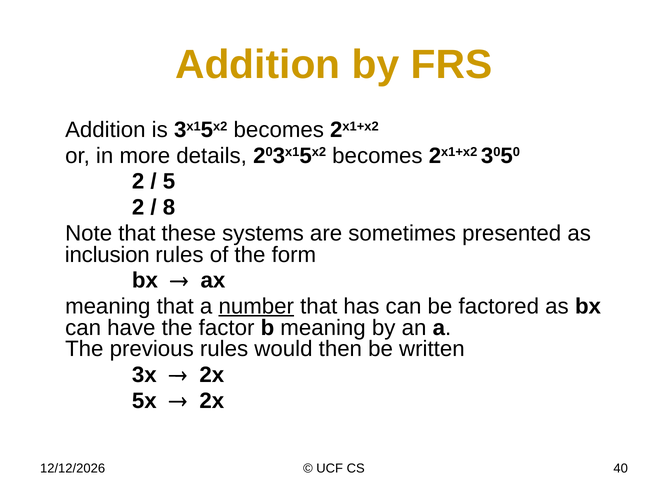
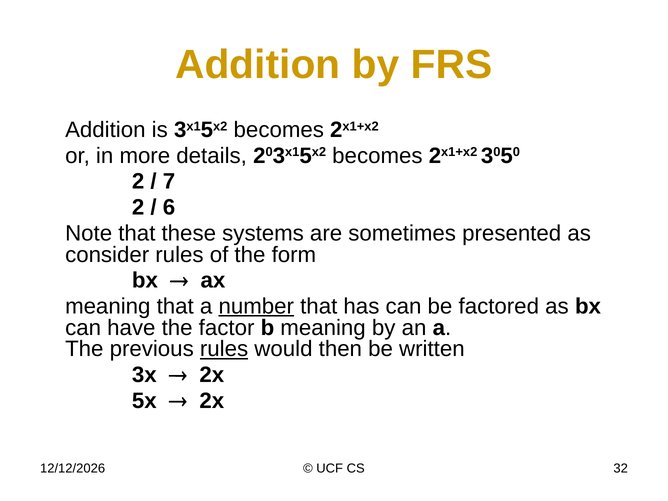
5: 5 -> 7 (169, 182)
8: 8 -> 6 (169, 207)
inclusion: inclusion -> consider (107, 255)
rules underline: none -> present (224, 349)
40: 40 -> 32 (621, 468)
